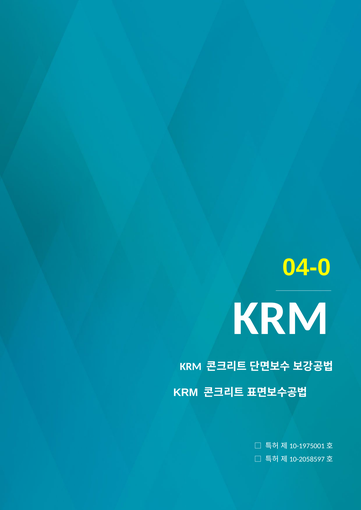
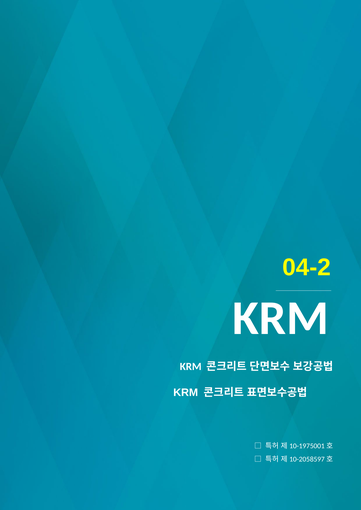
04-0: 04-0 -> 04-2 (307, 268)
